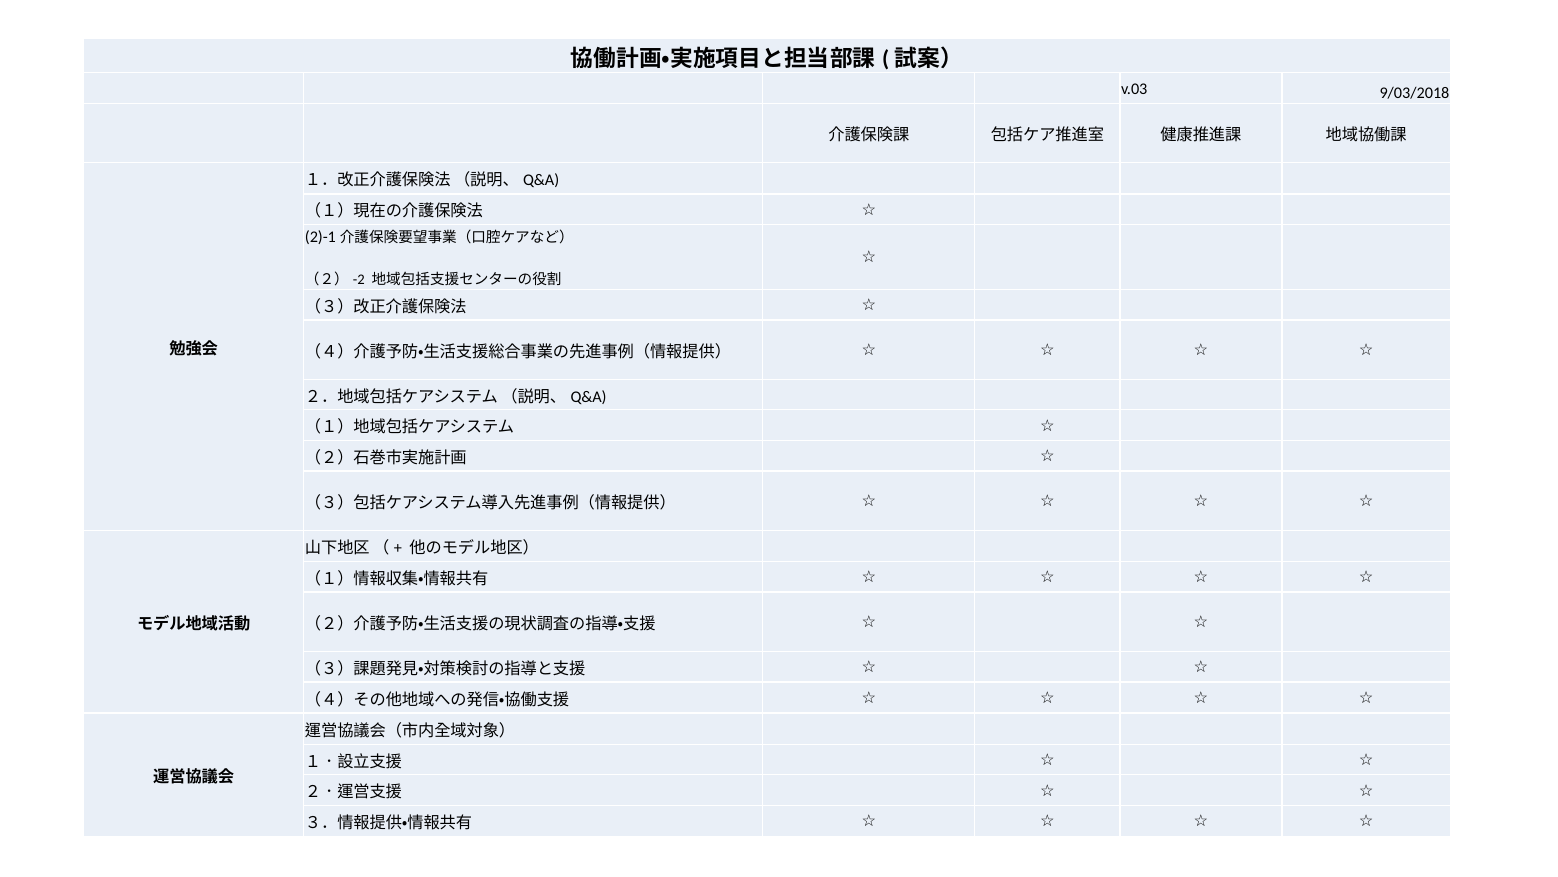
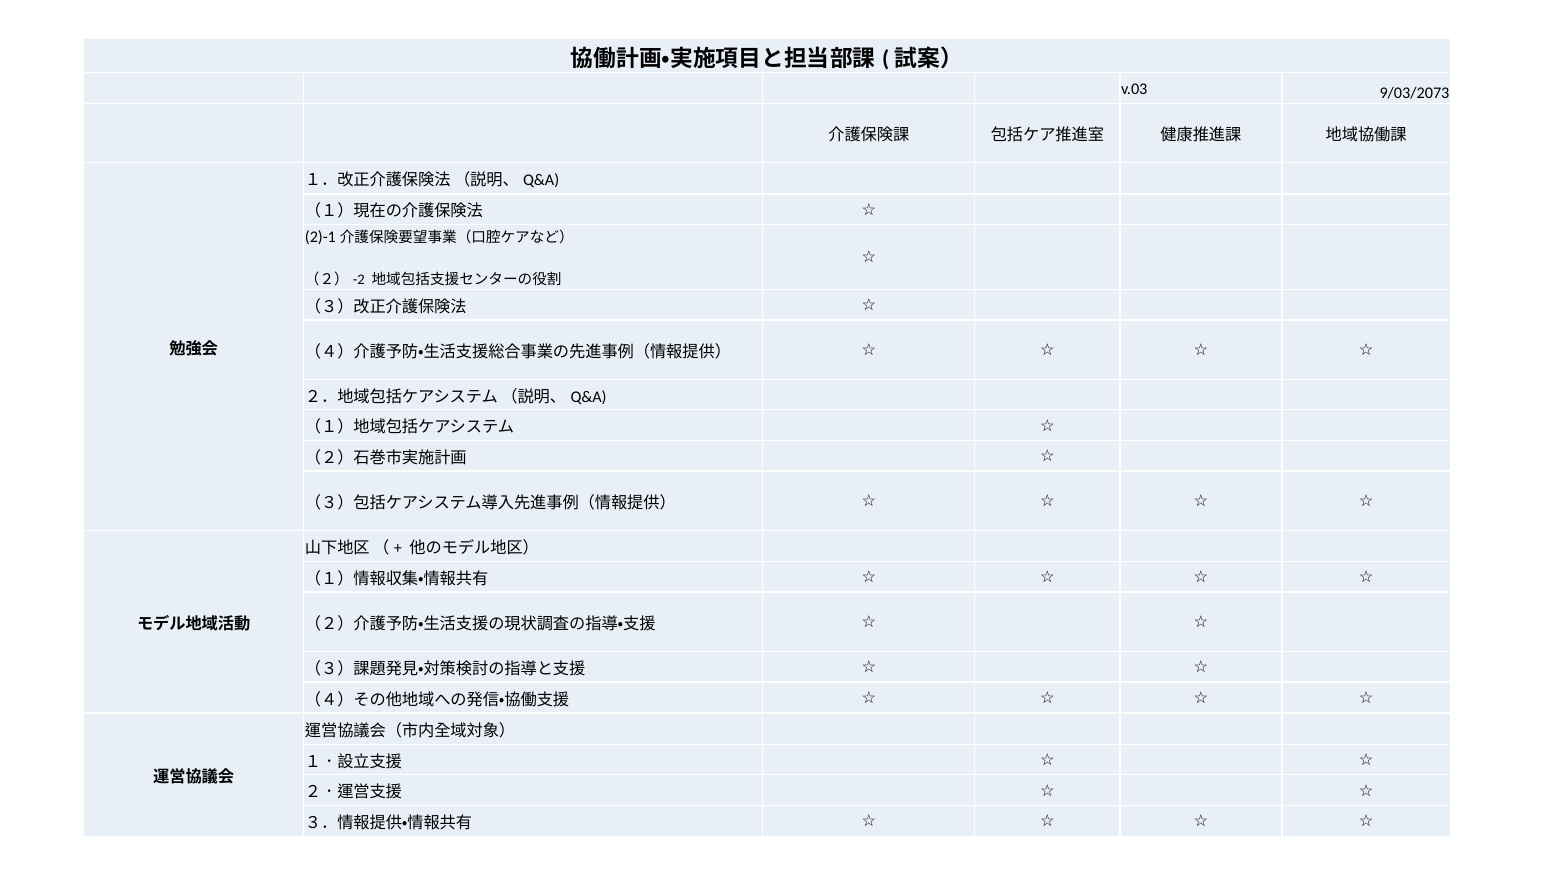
9/03/2018: 9/03/2018 -> 9/03/2073 (1414, 94)
